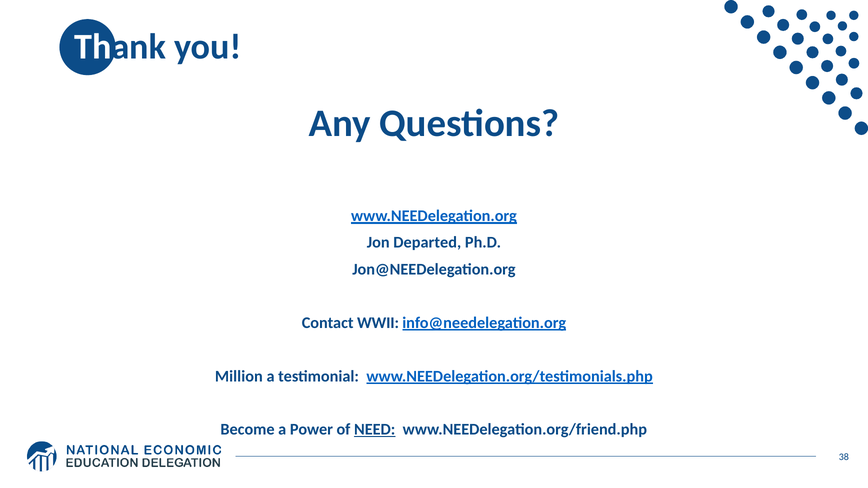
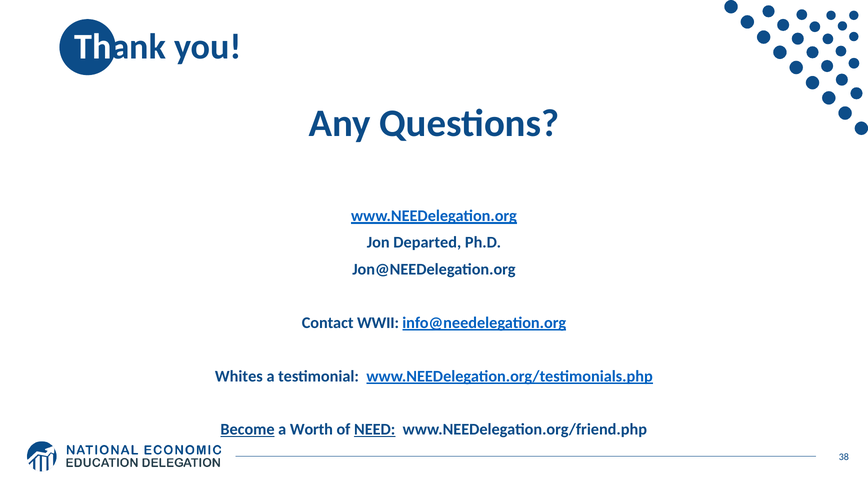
Million: Million -> Whites (239, 376)
Become underline: none -> present (248, 430)
Power: Power -> Worth (311, 430)
